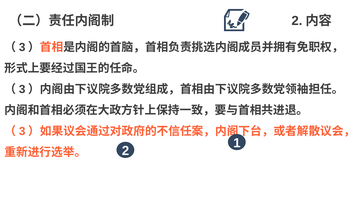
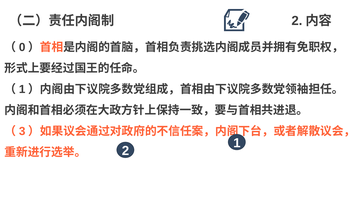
3: 3 -> 0 (22, 47)
3: 3 -> 1 (22, 89)
